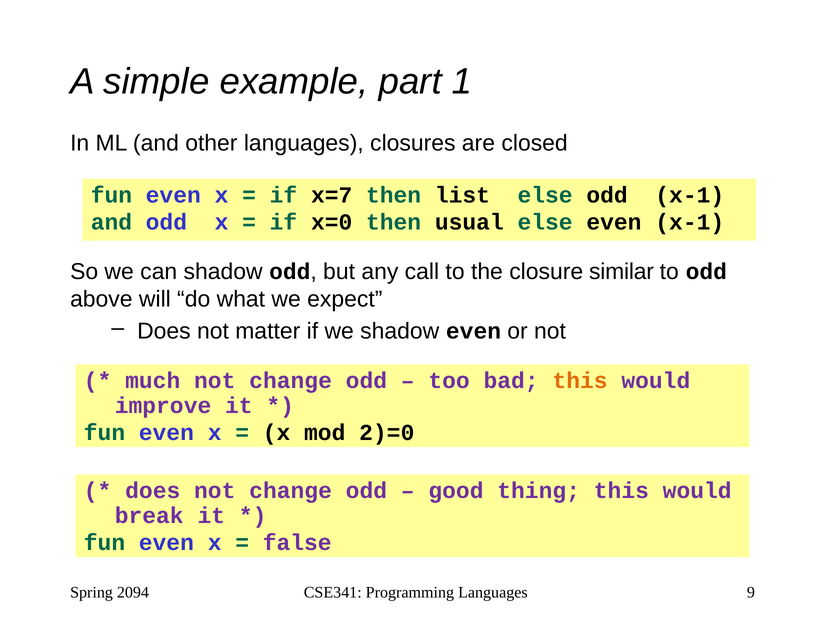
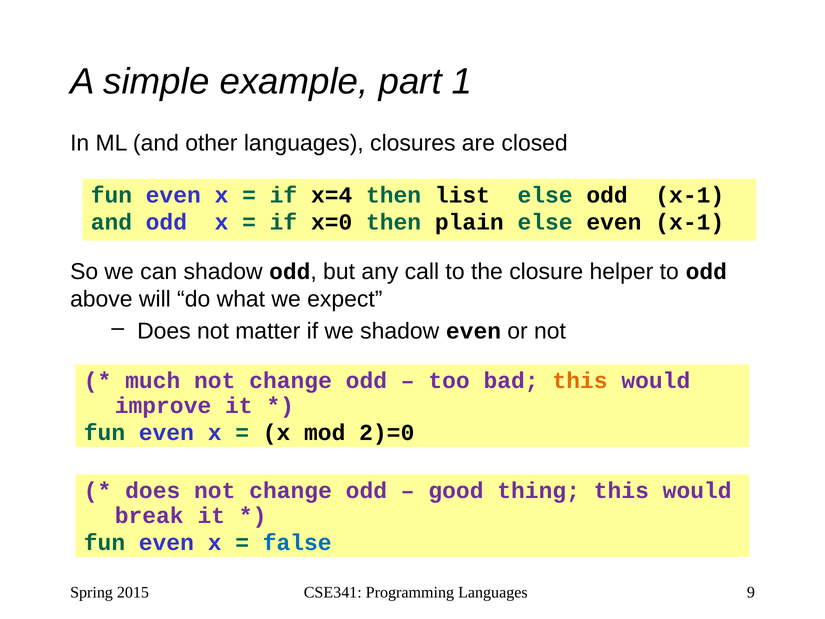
x=7: x=7 -> x=4 (332, 195)
usual: usual -> plain (469, 222)
similar: similar -> helper (621, 272)
false colour: purple -> blue (297, 543)
2094: 2094 -> 2015 (133, 592)
